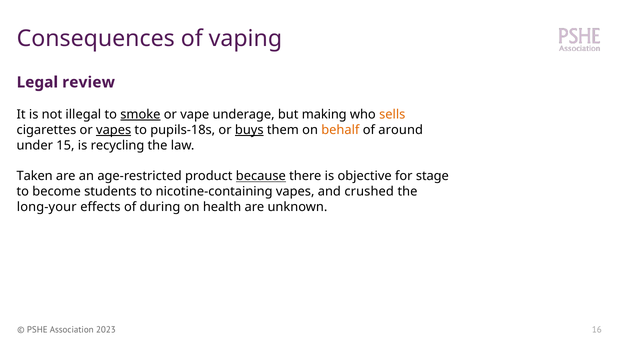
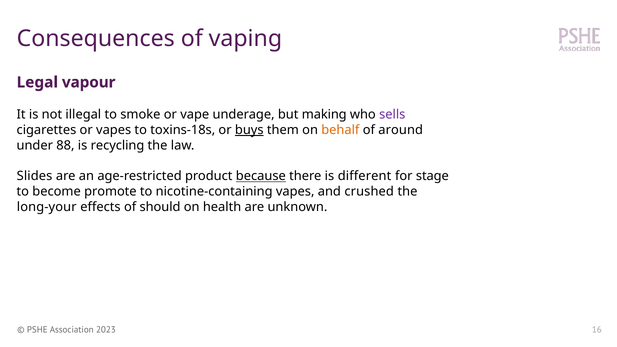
review: review -> vapour (89, 82)
smoke underline: present -> none (140, 115)
sells colour: orange -> purple (392, 115)
vapes underline: present -> none (114, 130)
pupils-18s: pupils-18s -> toxins-18s (183, 130)
15: 15 -> 88 (65, 145)
Taken: Taken -> Slides (35, 176)
objective: objective -> different (365, 176)
students: students -> promote (110, 192)
during: during -> should (160, 207)
